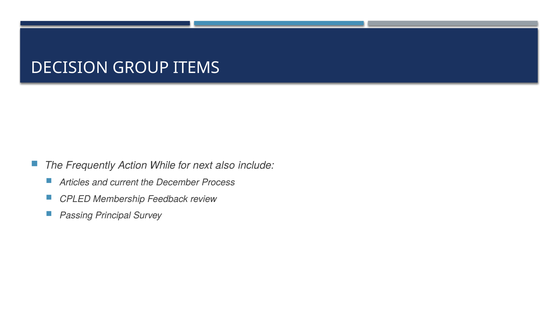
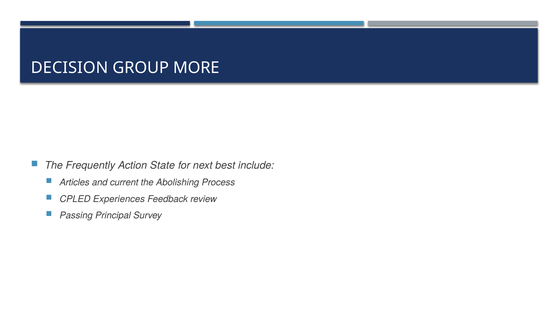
ITEMS: ITEMS -> MORE (196, 68)
While: While -> State (163, 165)
also: also -> best (225, 165)
December: December -> Abolishing (178, 182)
Membership: Membership -> Experiences (119, 199)
